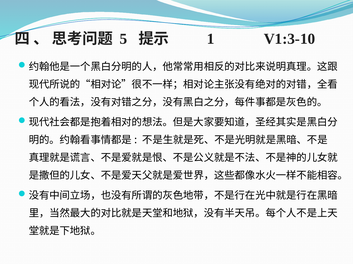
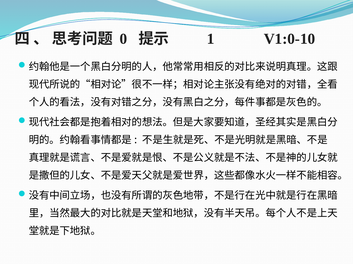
5: 5 -> 0 (124, 39)
V1:3-10: V1:3-10 -> V1:0-10 (289, 39)
